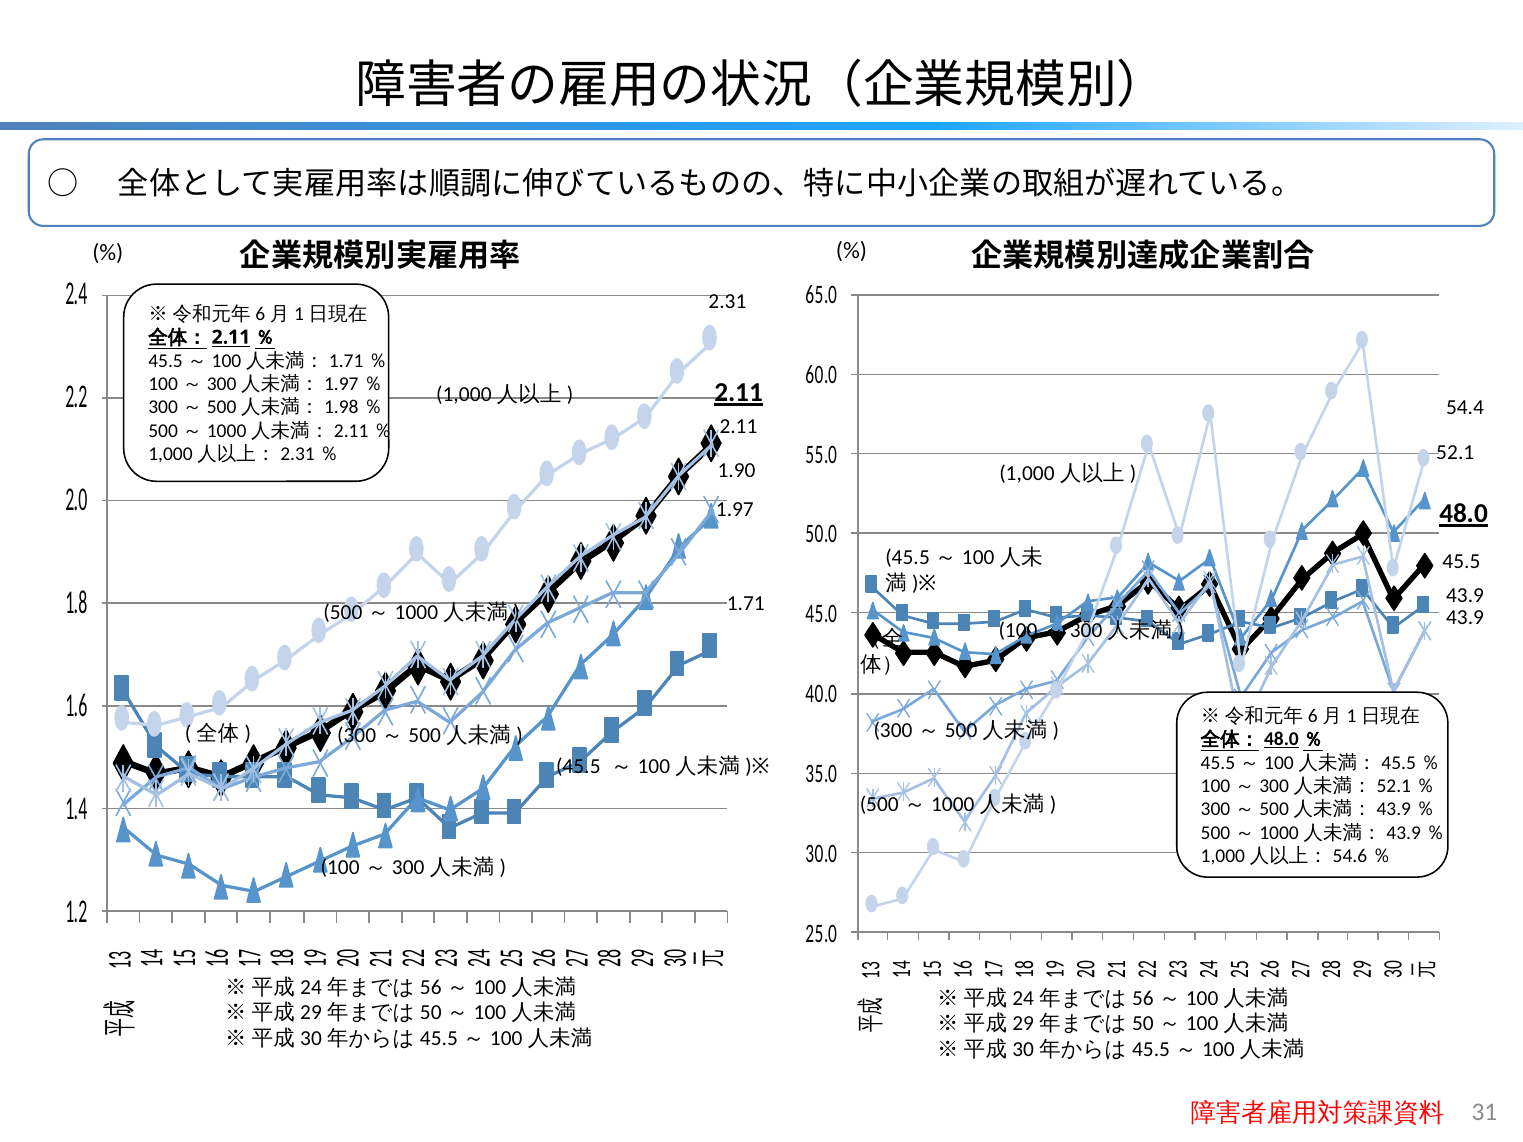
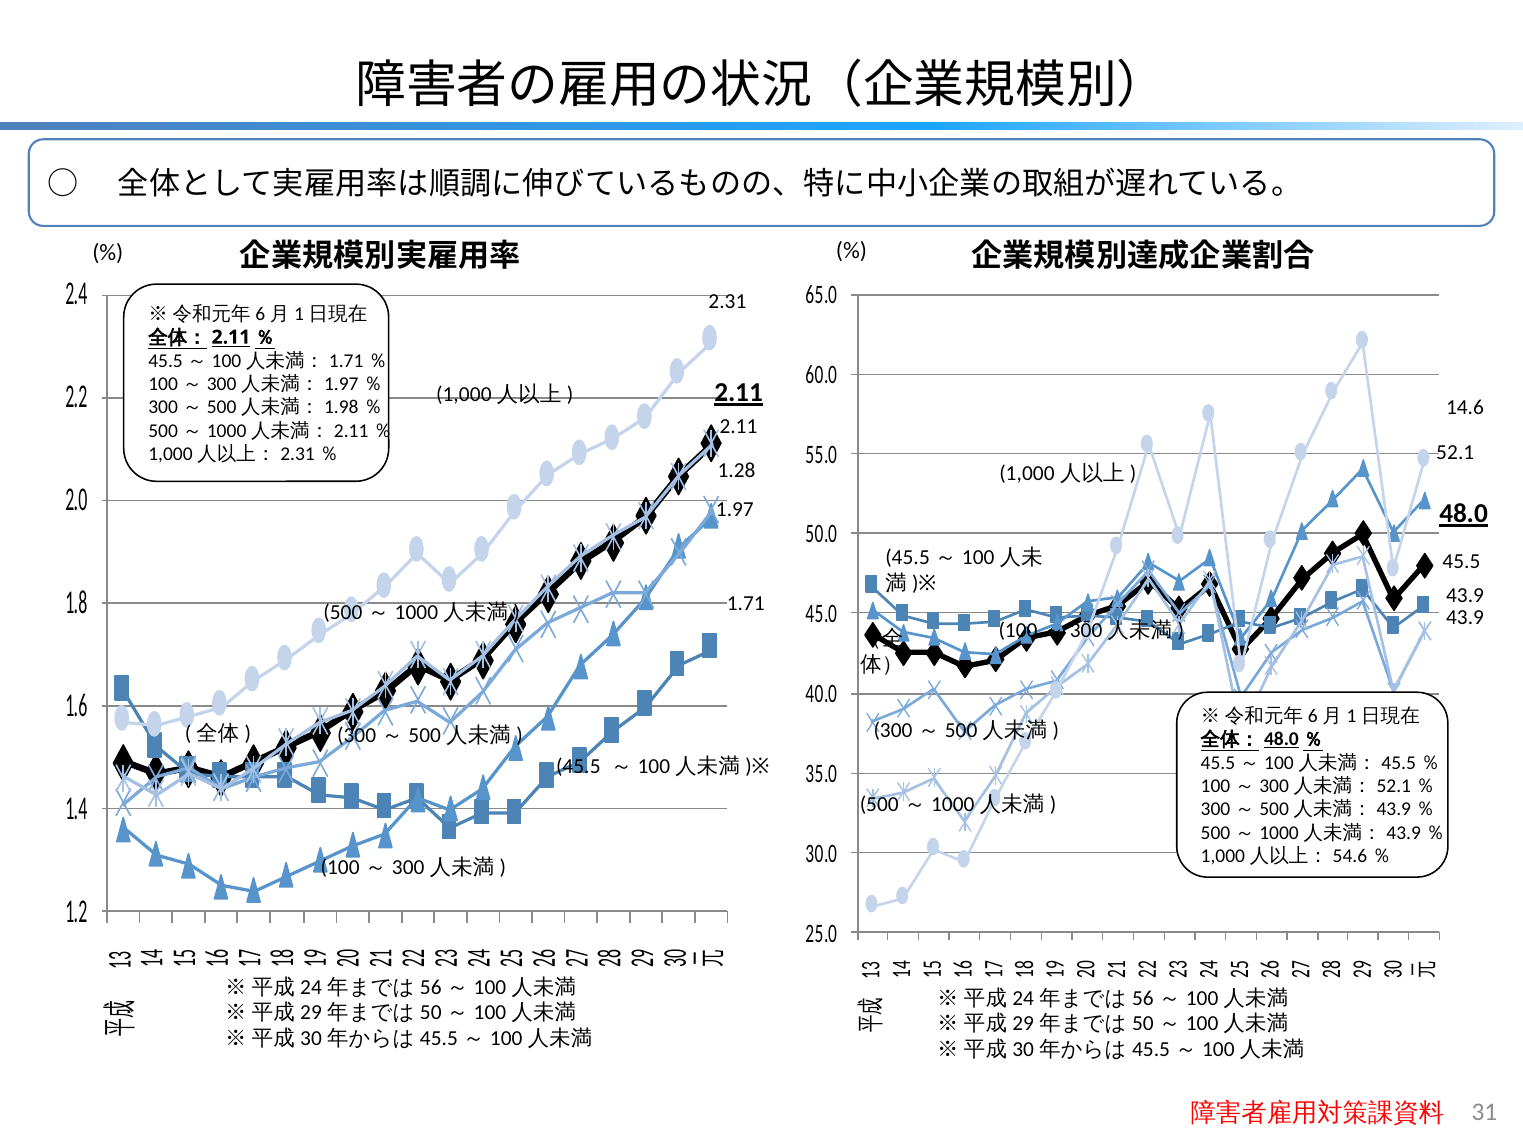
54.4: 54.4 -> 14.6 (1465, 407)
1.90: 1.90 -> 1.28 (736, 471)
